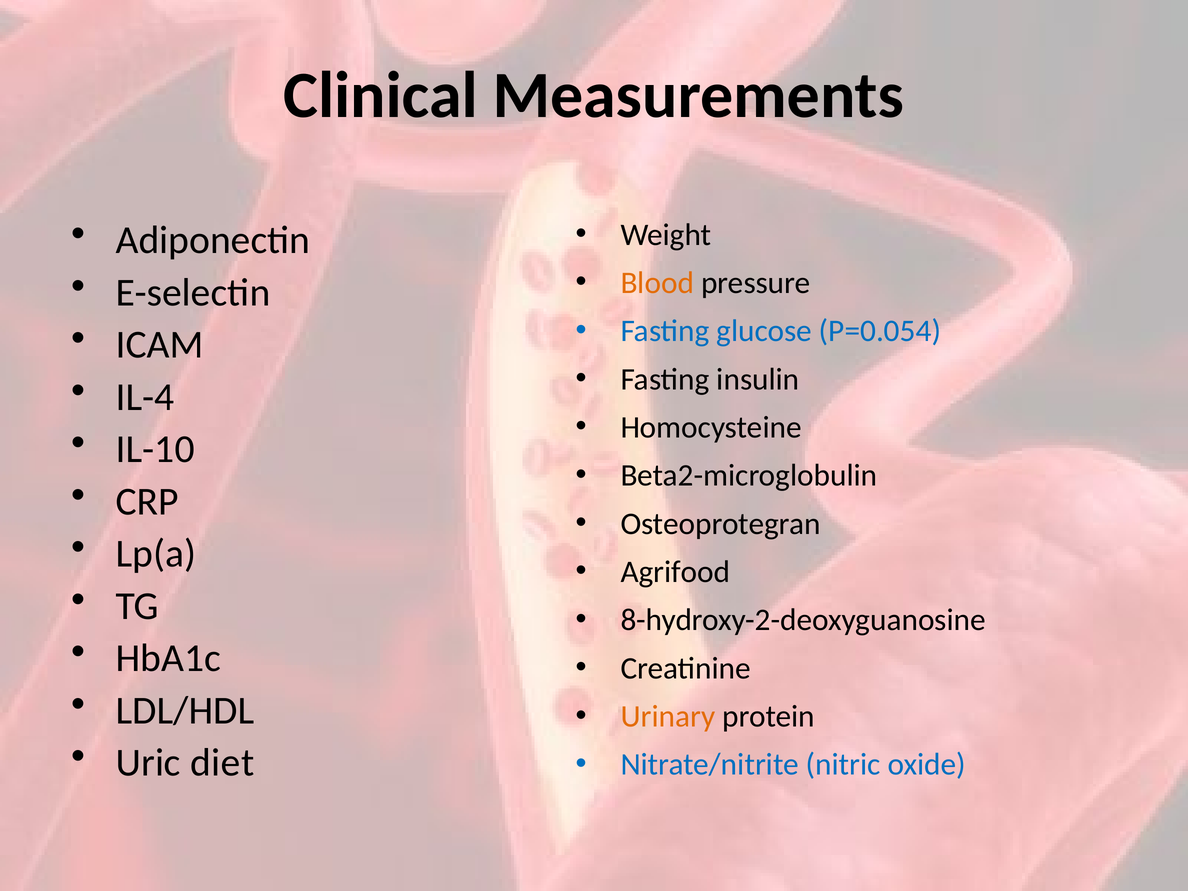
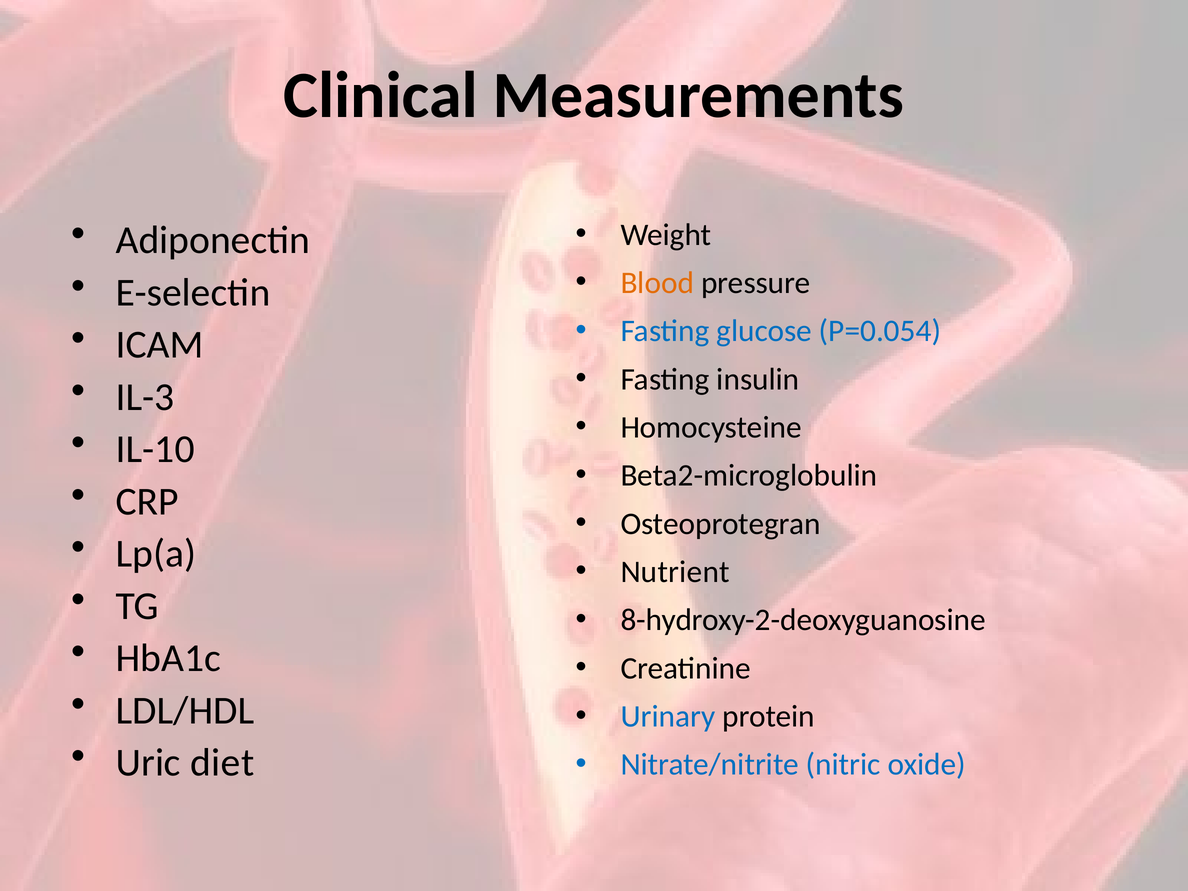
IL-4: IL-4 -> IL-3 (145, 397)
Agrifood: Agrifood -> Nutrient (675, 572)
Urinary colour: orange -> blue (668, 716)
